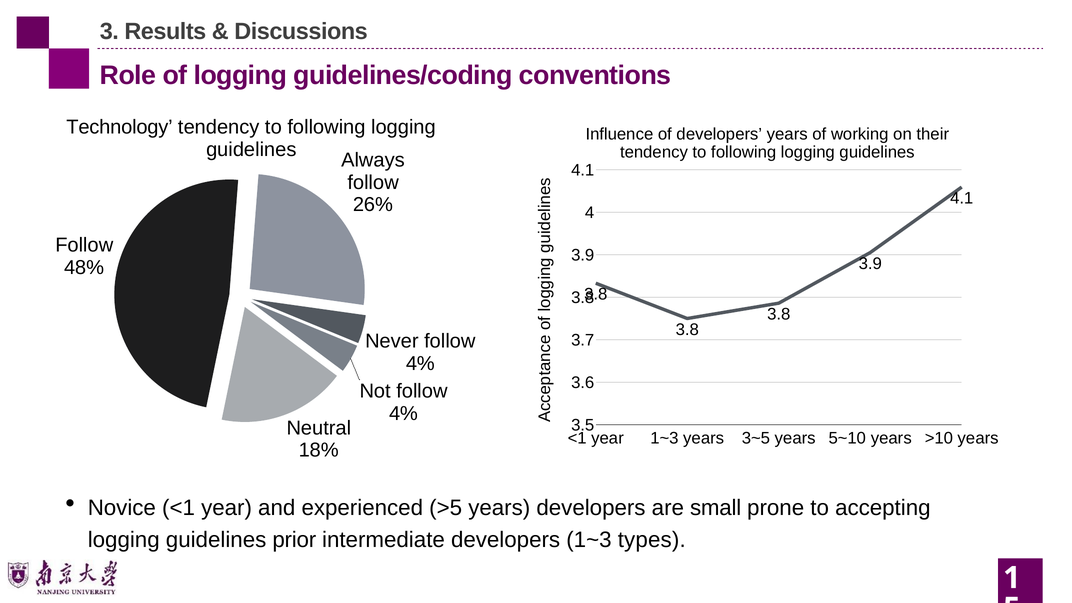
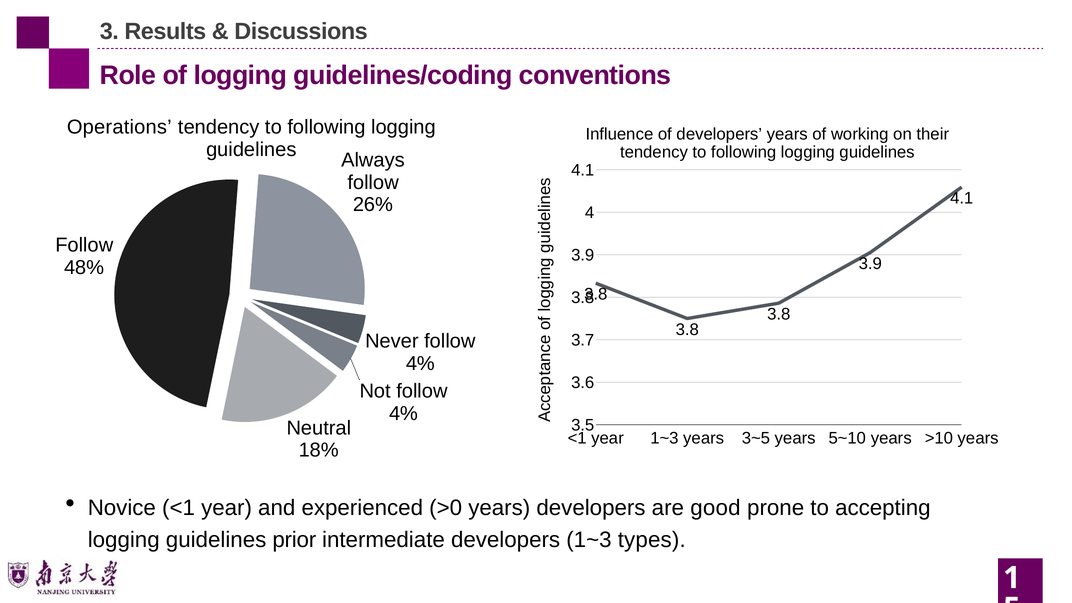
Technology: Technology -> Operations (119, 127)
>5: >5 -> >0 (446, 508)
small: small -> good (715, 508)
